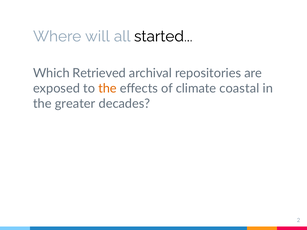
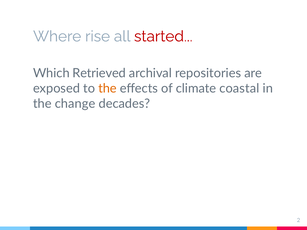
will: will -> rise (98, 36)
started colour: black -> red (163, 36)
greater: greater -> change (75, 104)
